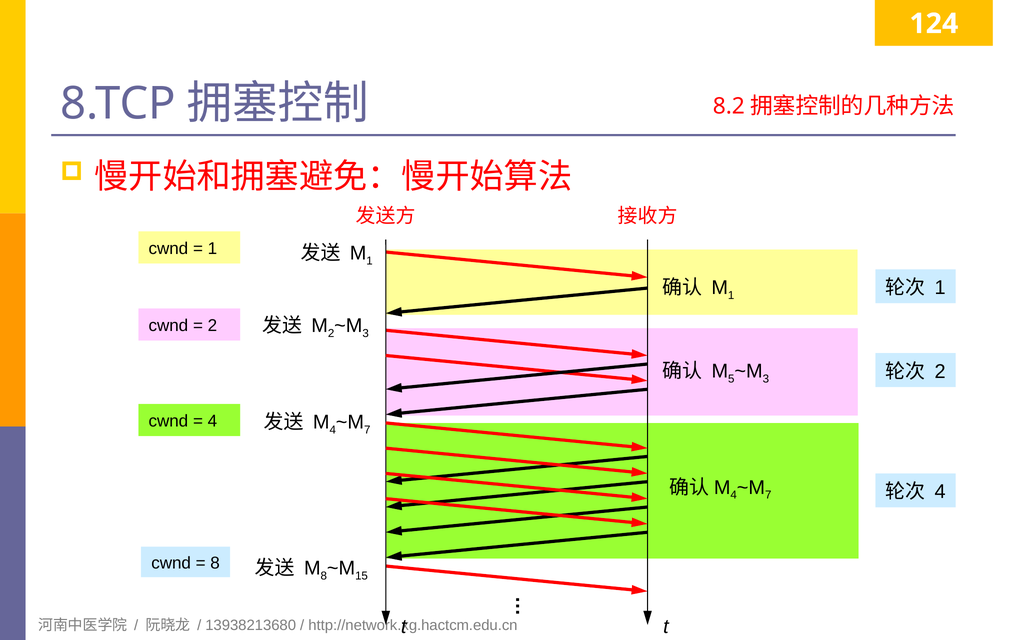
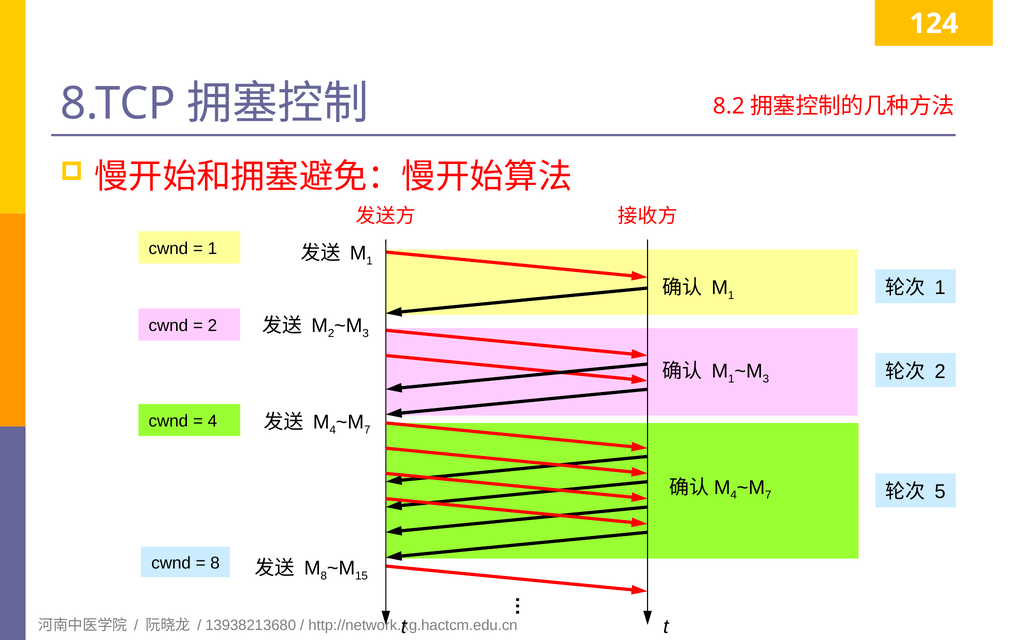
5: 5 -> 1 (731, 379)
4: 4 -> 5 (940, 492)
